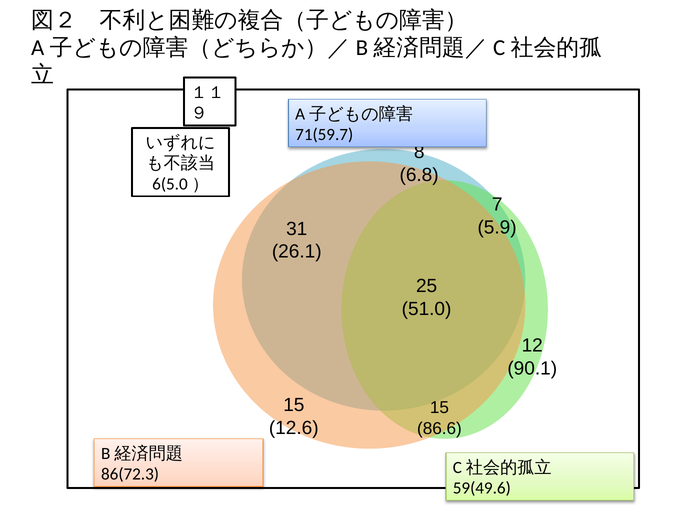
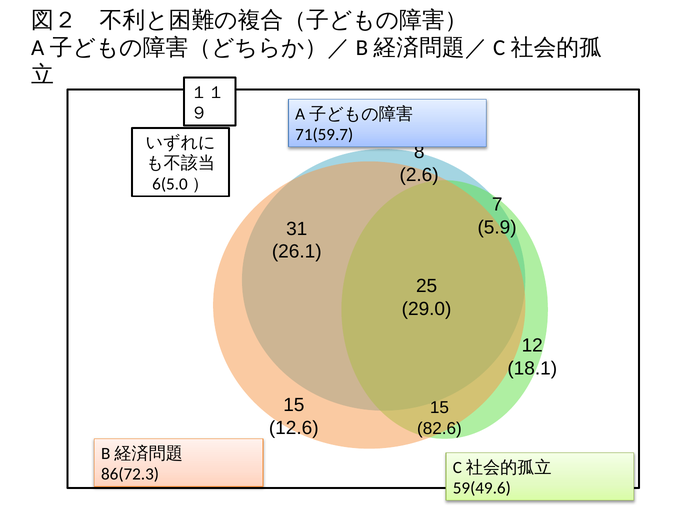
6.8: 6.8 -> 2.6 (419, 175)
51.0: 51.0 -> 29.0 (427, 309)
90.1: 90.1 -> 18.1 (532, 369)
86.6: 86.6 -> 82.6 (439, 429)
